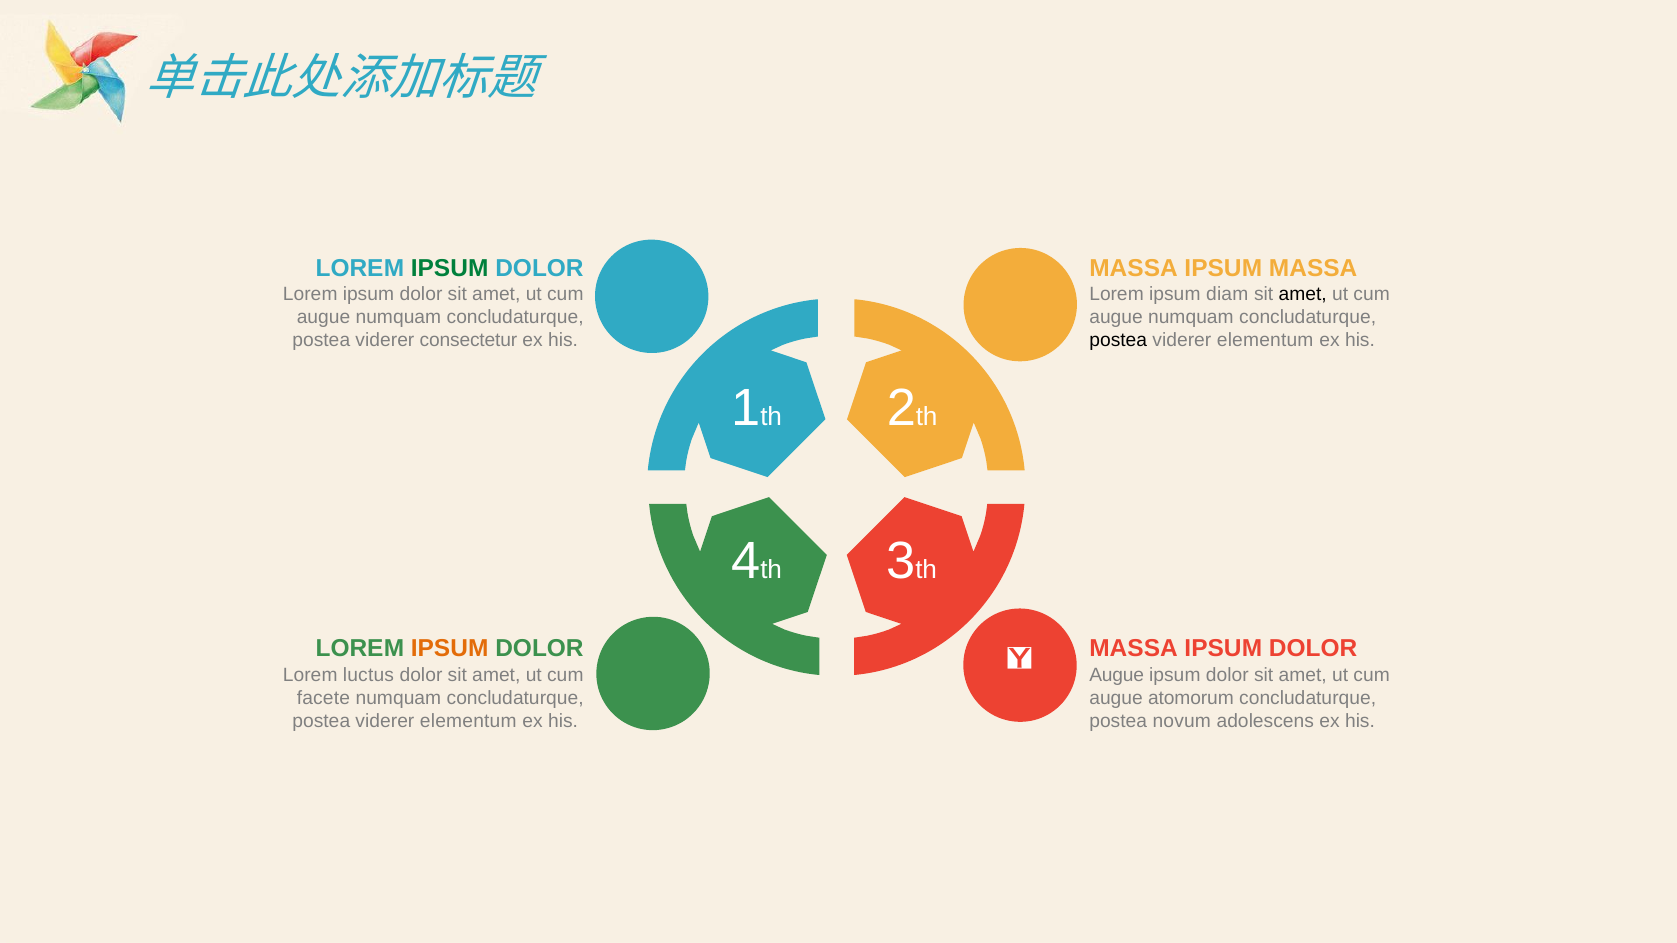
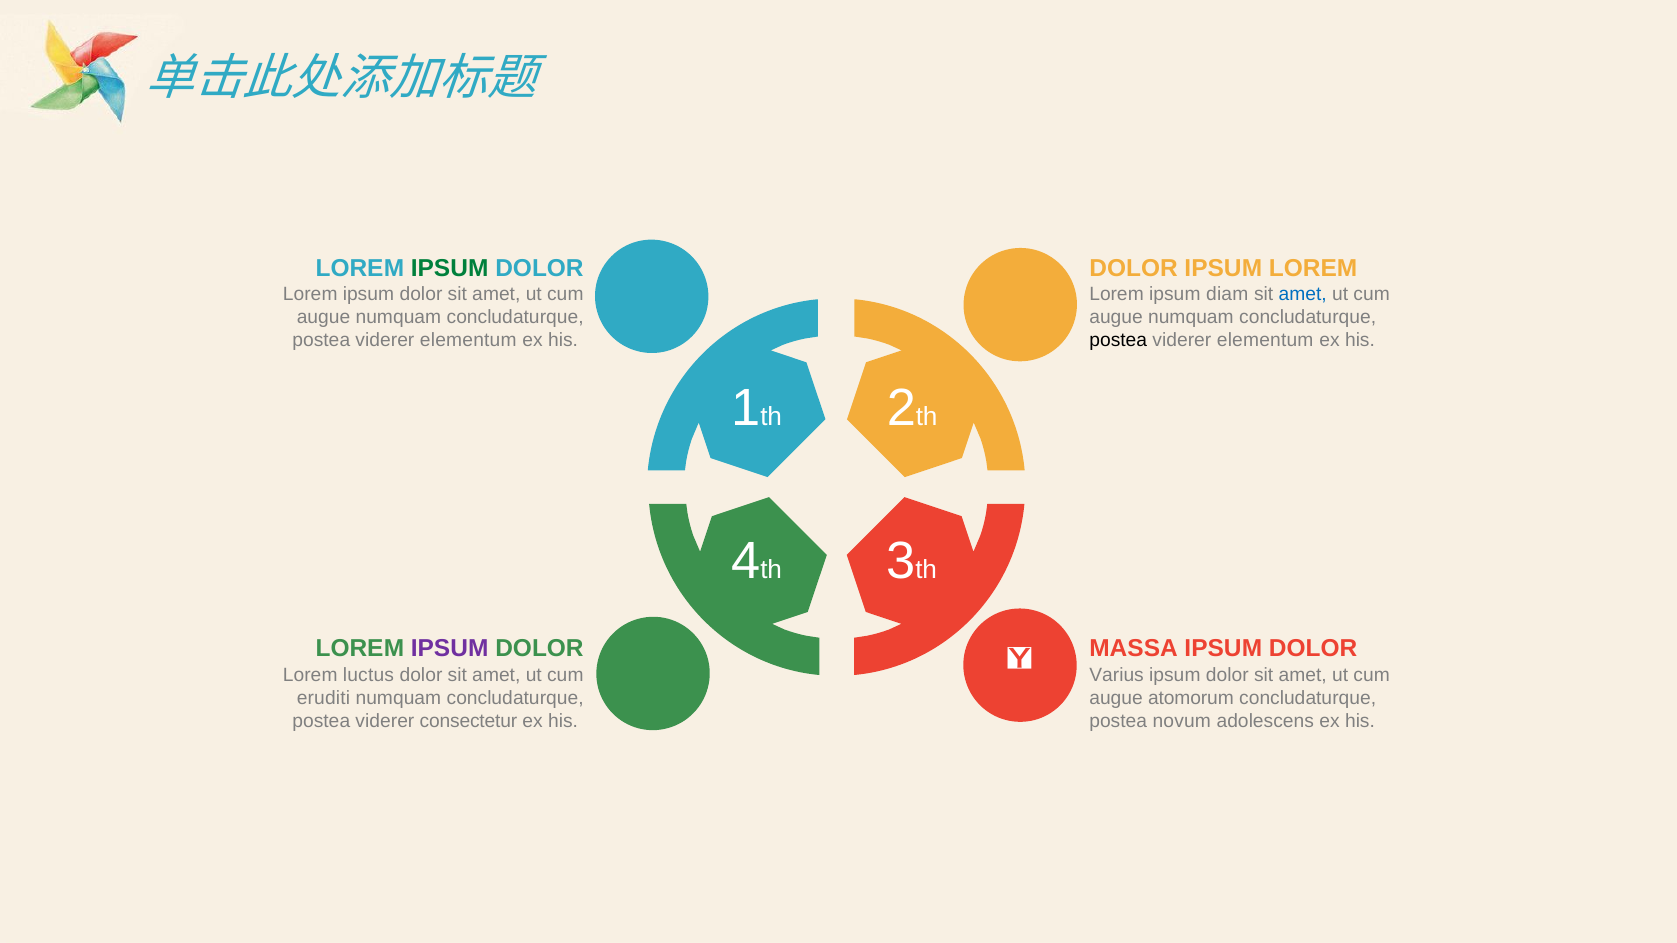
MASSA: MASSA -> DOLOR (1134, 268)
IPSUM MASSA: MASSA -> LOREM (1313, 268)
amet colour: black -> blue (1303, 294)
consectetur: consectetur -> elementum (468, 340)
IPSUM colour: orange -> purple (450, 649)
Augue: Augue -> Varius (1117, 675)
facete: facete -> eruditi (323, 698)
elementum: elementum -> consectetur (468, 721)
